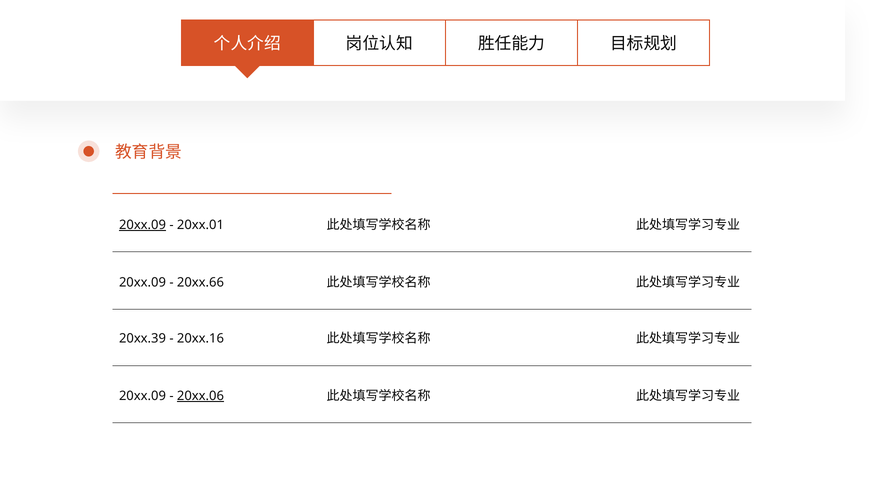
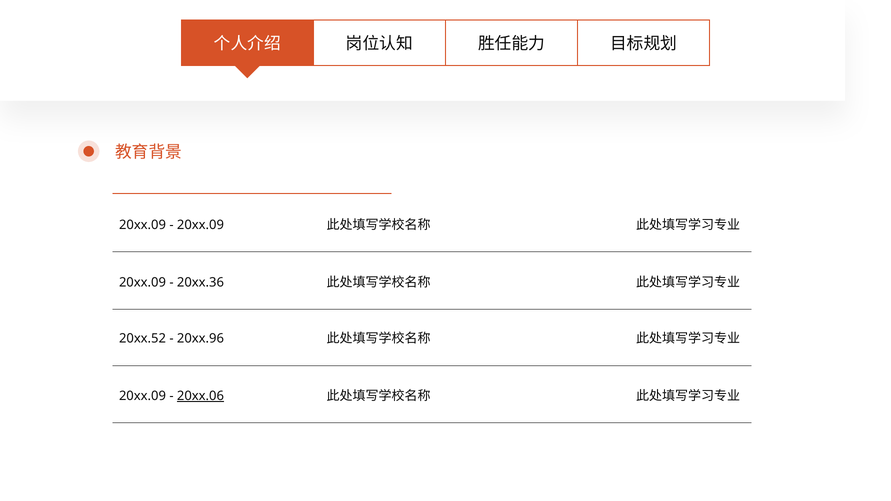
20xx.09 underline: present -> none (142, 225)
20xx.01: 20xx.01 -> 20xx.09 (200, 225)
20xx.66: 20xx.66 -> 20xx.36 (200, 282)
20xx.39: 20xx.39 -> 20xx.52 (142, 339)
20xx.16: 20xx.16 -> 20xx.96 (200, 339)
